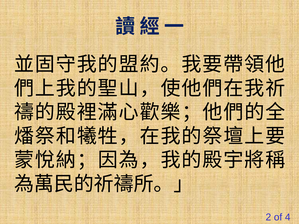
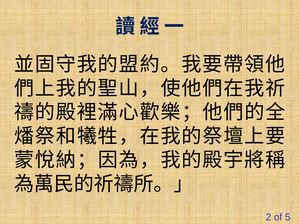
4: 4 -> 5 (288, 217)
